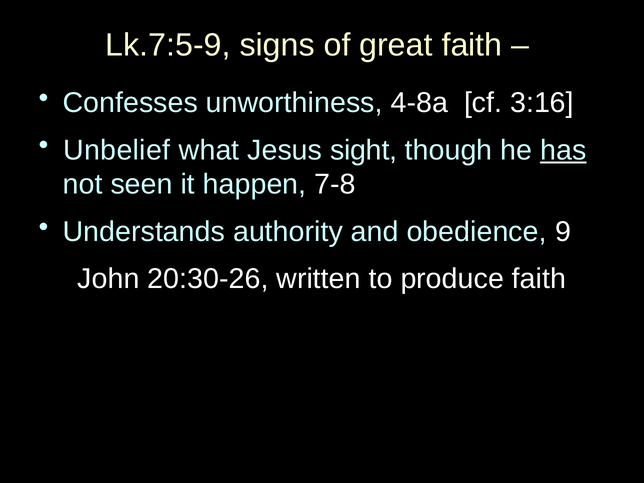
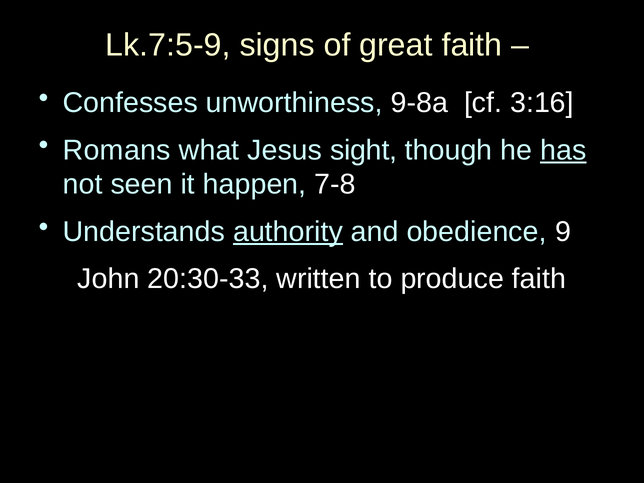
4-8a: 4-8a -> 9-8a (420, 103)
Unbelief: Unbelief -> Romans (117, 150)
authority underline: none -> present (288, 232)
20:30-26: 20:30-26 -> 20:30-33 (208, 279)
